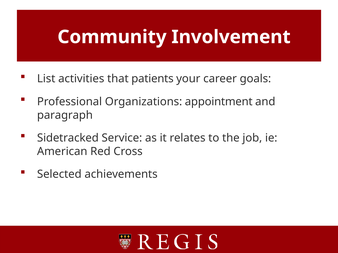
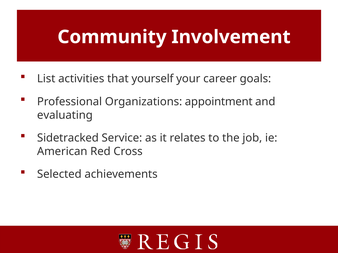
patients: patients -> yourself (152, 79)
paragraph: paragraph -> evaluating (65, 115)
